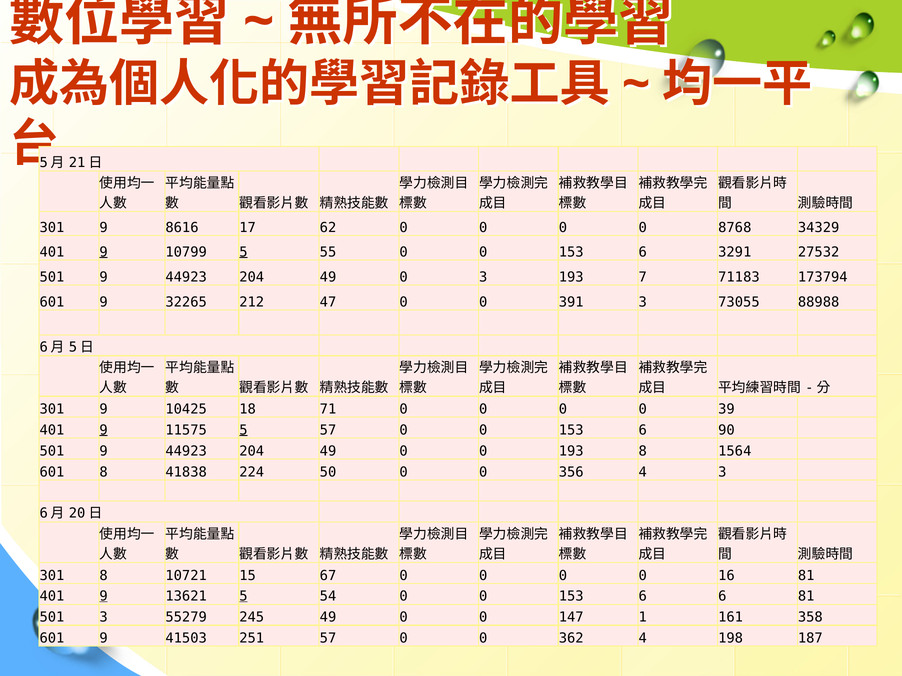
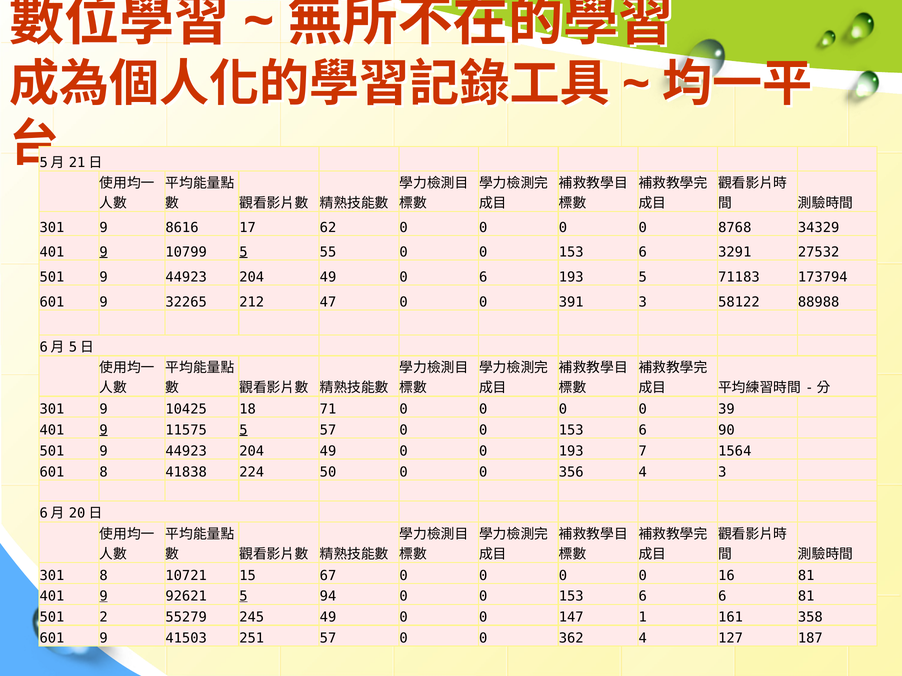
0 3: 3 -> 6 (483, 277)
193 7: 7 -> 5 (643, 277)
73055: 73055 -> 58122 (739, 302)
193 8: 8 -> 7 (643, 452)
13621: 13621 -> 92621 (186, 597)
54: 54 -> 94 (328, 597)
501 3: 3 -> 2 (104, 618)
198: 198 -> 127 (731, 639)
